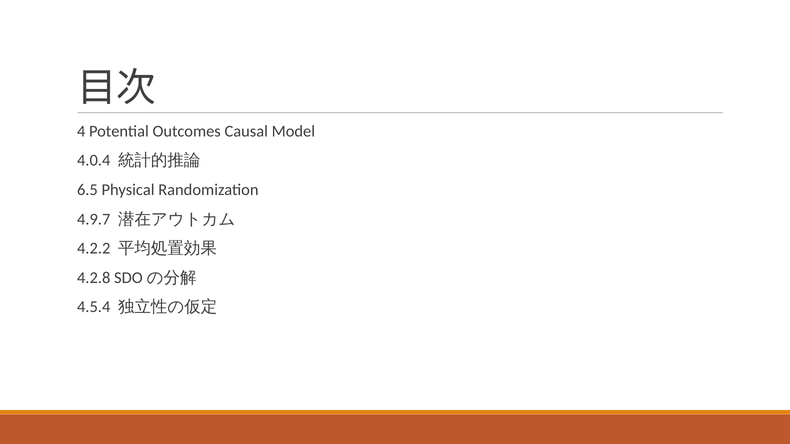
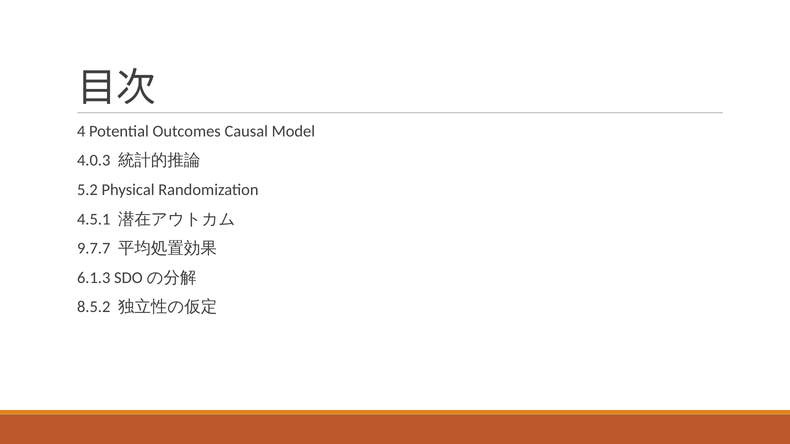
4.0.4: 4.0.4 -> 4.0.3 (94, 161)
6.5: 6.5 -> 5.2 (87, 190)
4.9.7: 4.9.7 -> 4.5.1 (94, 219)
4.2.2: 4.2.2 -> 9.7.7 (94, 249)
4.2.8: 4.2.8 -> 6.1.3 (94, 278)
4.5.4: 4.5.4 -> 8.5.2 (94, 307)
